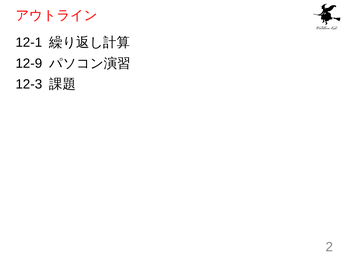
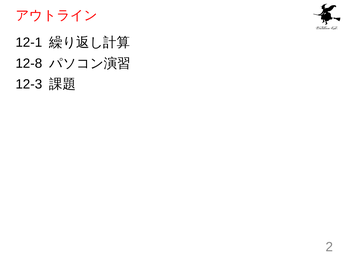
12-9: 12-9 -> 12-8 (29, 63)
